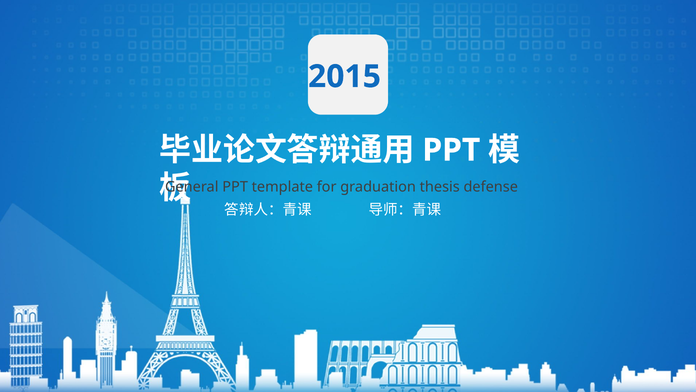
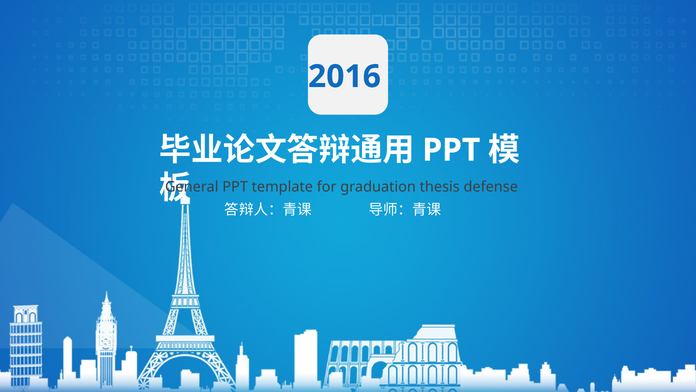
2015: 2015 -> 2016 (344, 76)
